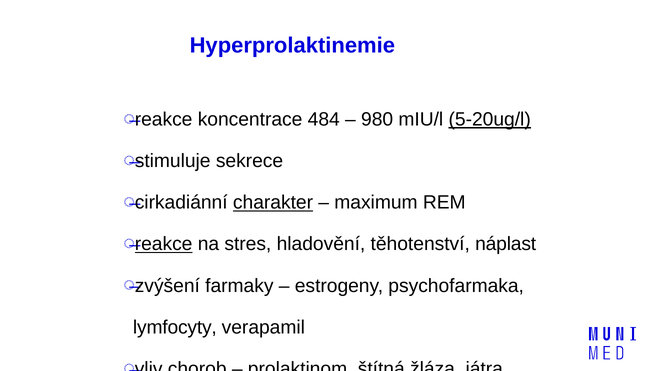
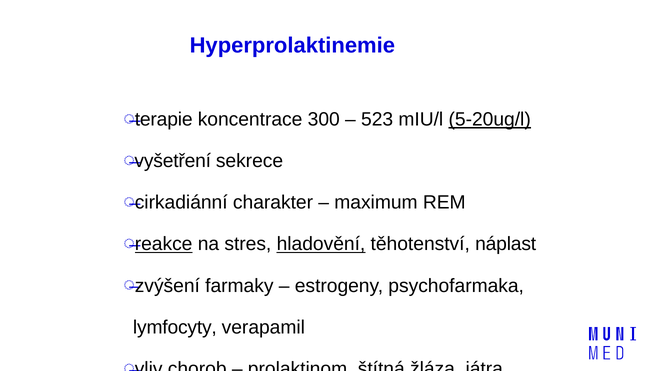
reakce: reakce -> terapie (164, 120)
484: 484 -> 300 (324, 120)
980: 980 -> 523 (377, 120)
stimuluje: stimuluje -> vyšetření (173, 161)
charakter underline: present -> none (273, 203)
hladovění underline: none -> present (321, 244)
